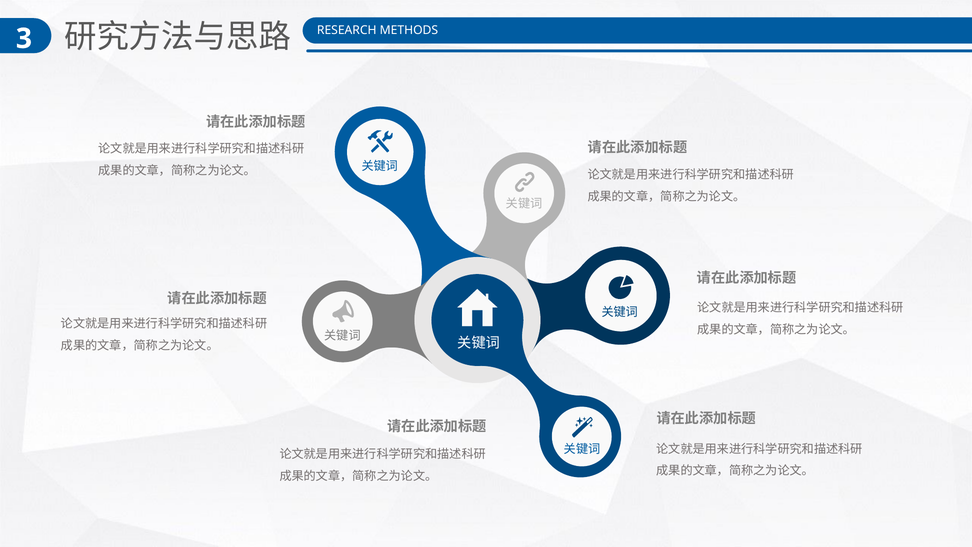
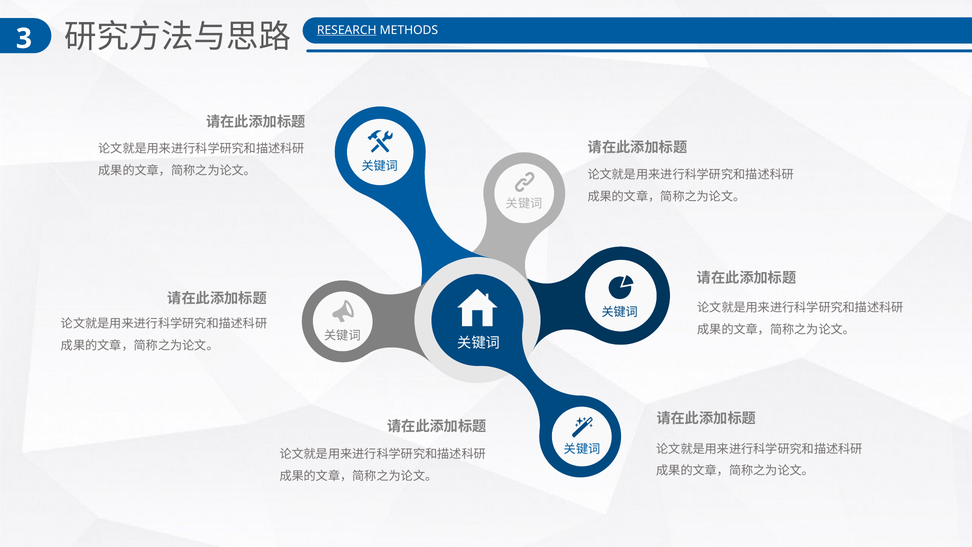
RESEARCH underline: none -> present (347, 30)
